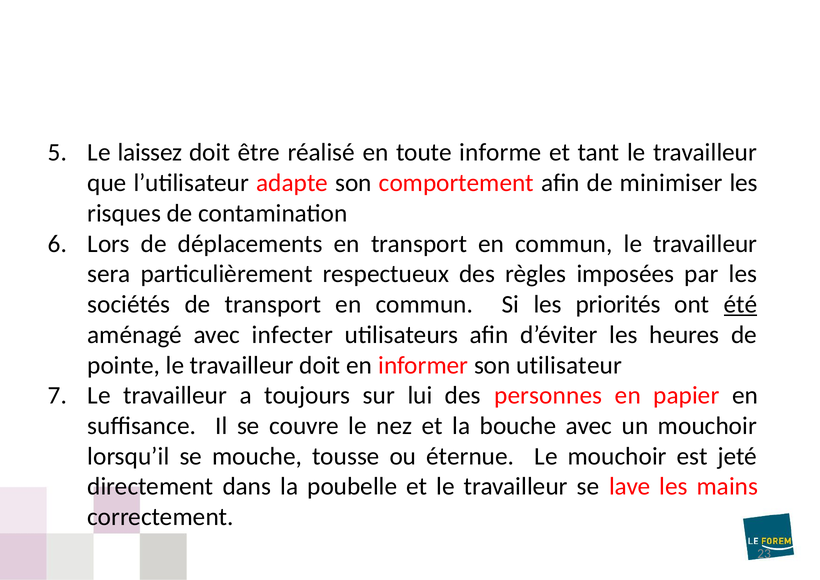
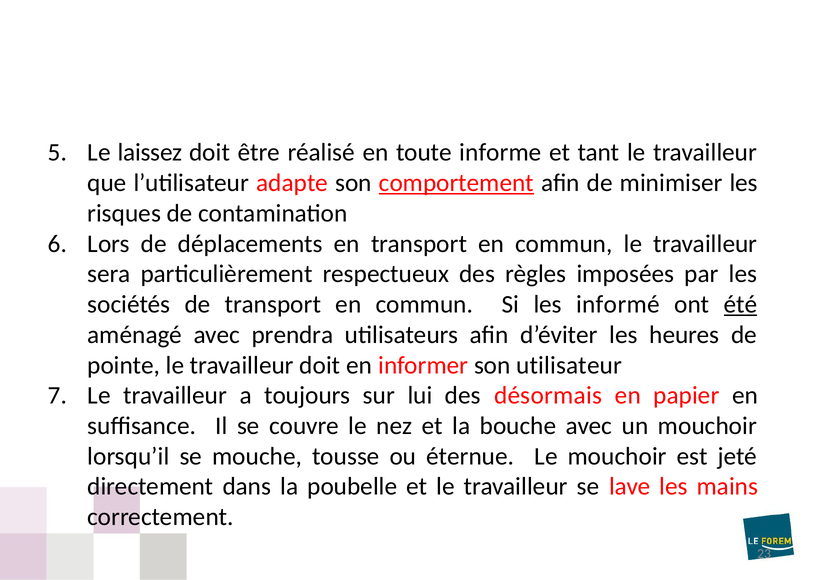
comportement underline: none -> present (456, 183)
priorités: priorités -> informé (618, 305)
infecter: infecter -> prendra (293, 335)
personnes: personnes -> désormais (548, 396)
